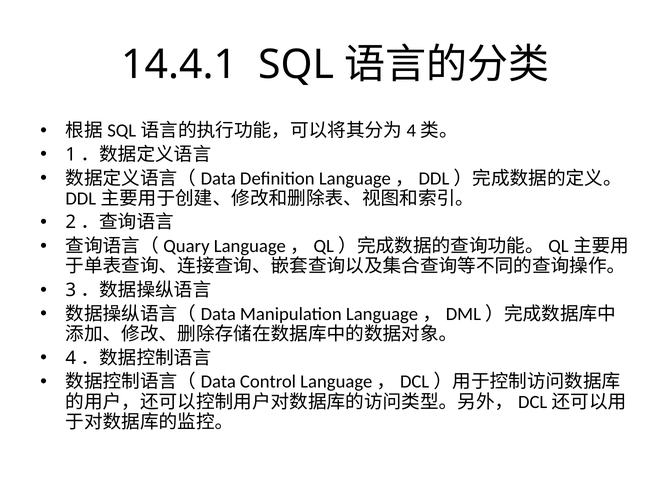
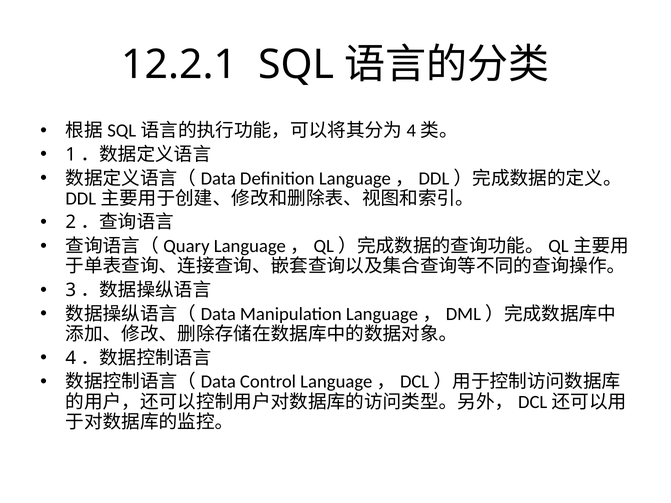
14.4.1: 14.4.1 -> 12.2.1 (179, 65)
